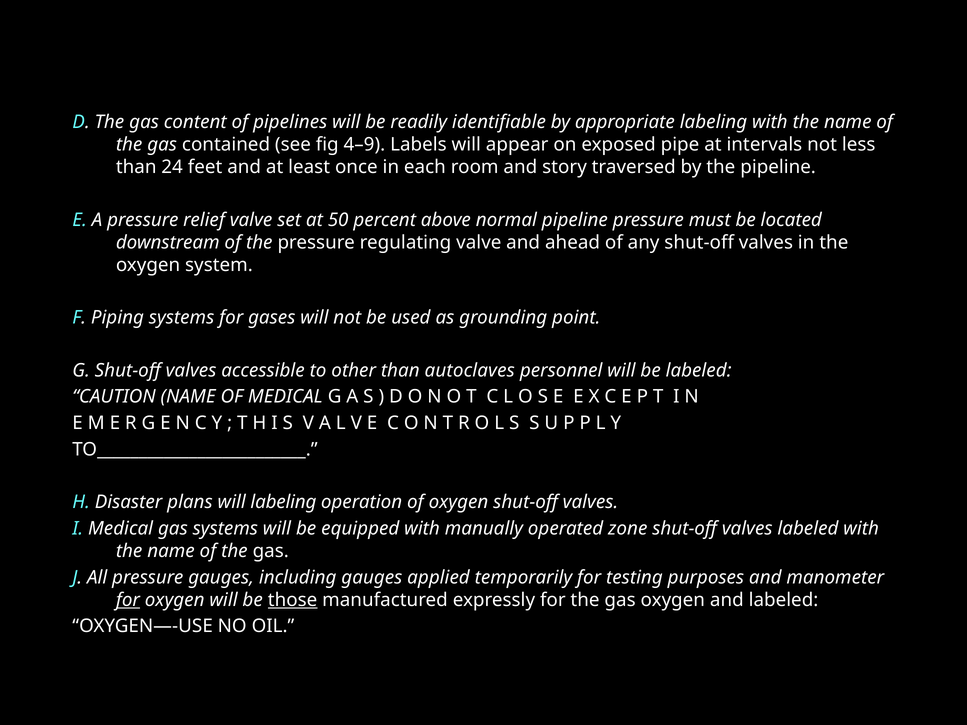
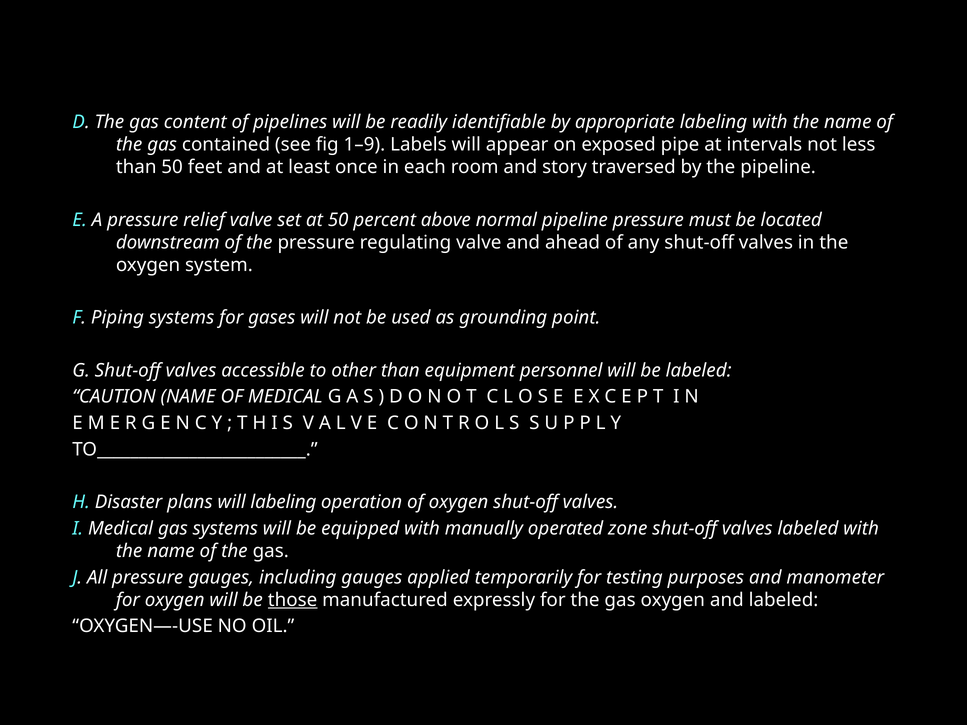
4–9: 4–9 -> 1–9 (364, 145)
than 24: 24 -> 50 (172, 167)
autoclaves: autoclaves -> equipment (470, 371)
for underline: present -> none (128, 600)
